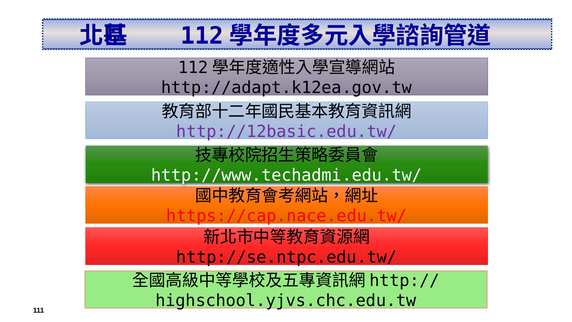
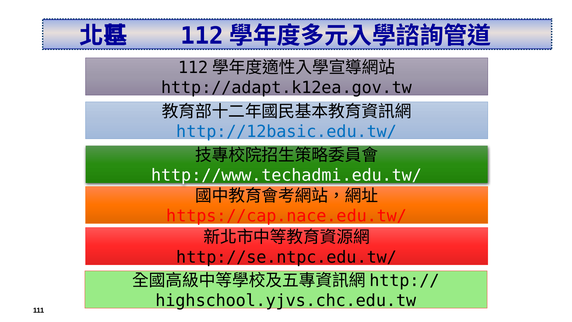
http://12basic.edu.tw/ colour: purple -> blue (287, 131)
